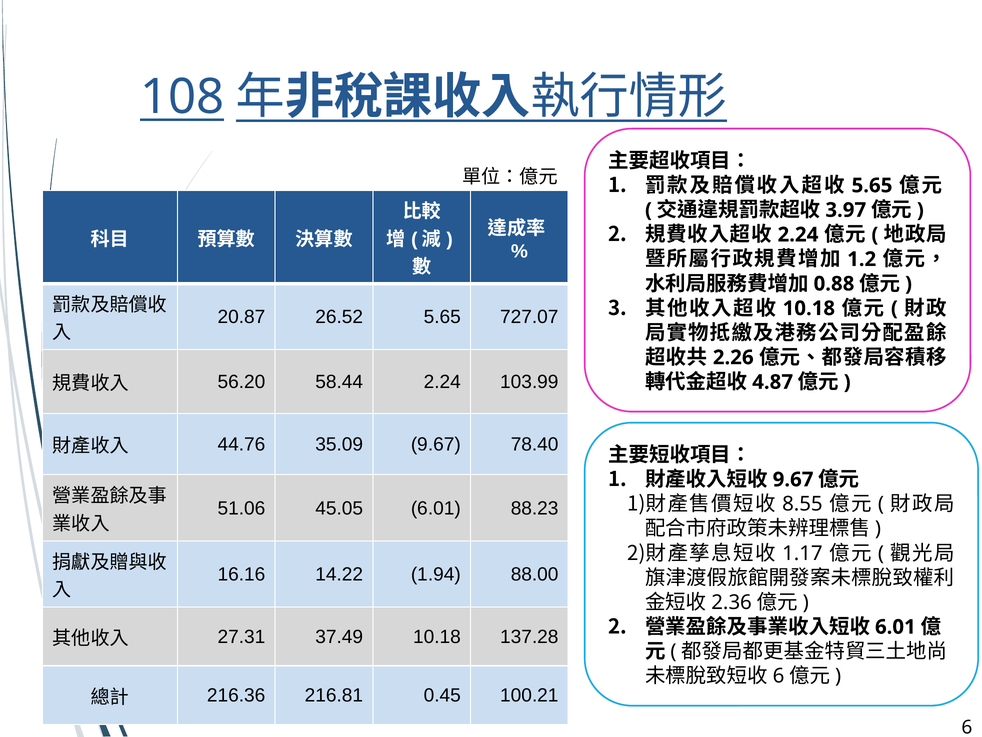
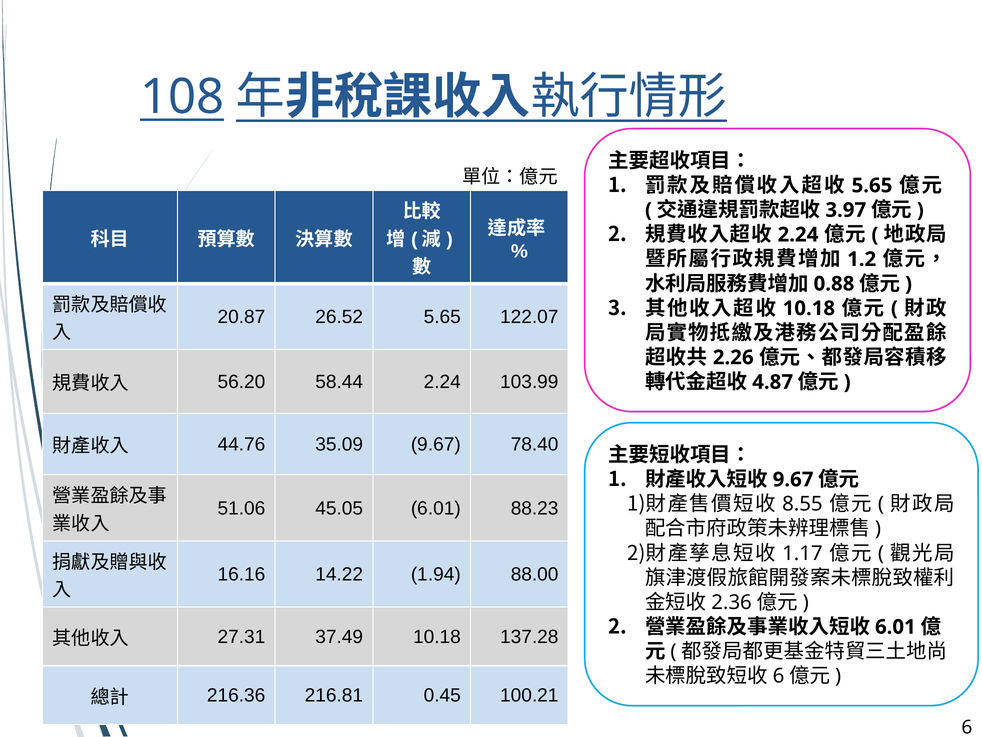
727.07: 727.07 -> 122.07 (529, 317)
